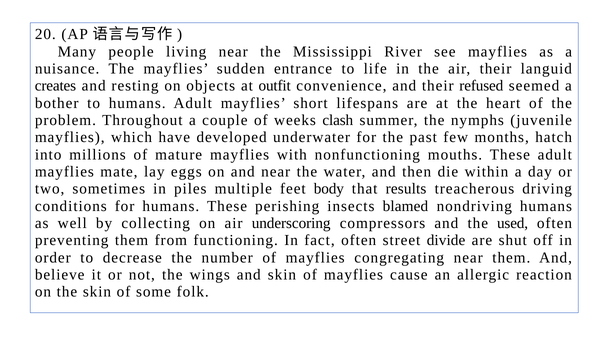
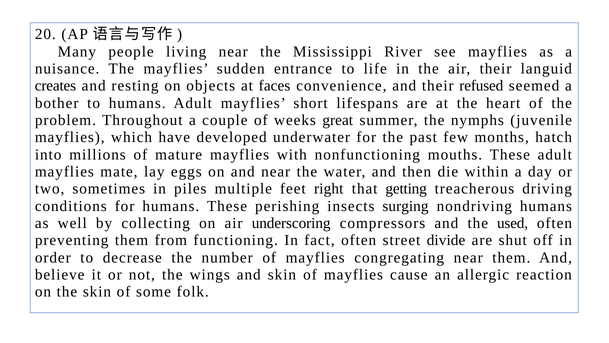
outfit: outfit -> faces (275, 86)
clash: clash -> great (338, 120)
body: body -> right (329, 189)
results: results -> getting (406, 189)
blamed: blamed -> surging (405, 206)
